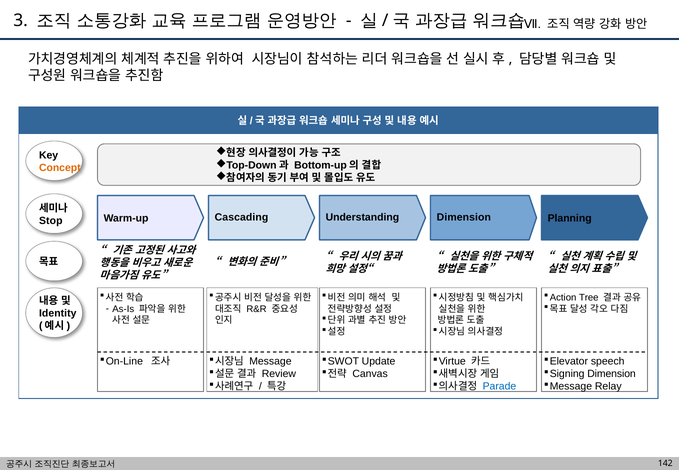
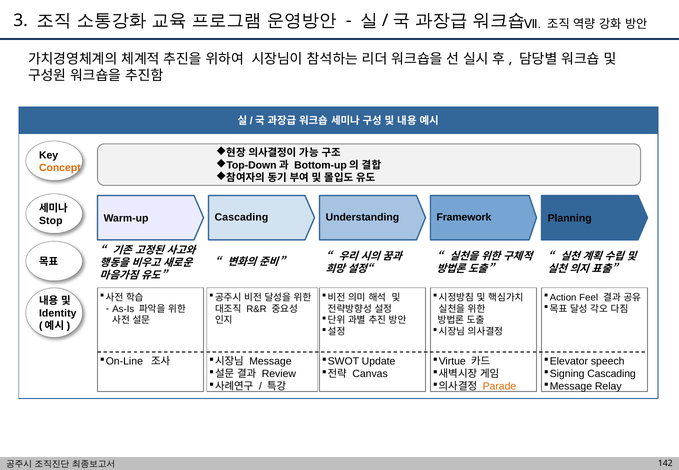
Understanding Dimension: Dimension -> Framework (464, 217)
Tree: Tree -> Feel (589, 297)
Dimension: Dimension -> Cascading (612, 374)
Parade colour: blue -> orange (499, 386)
